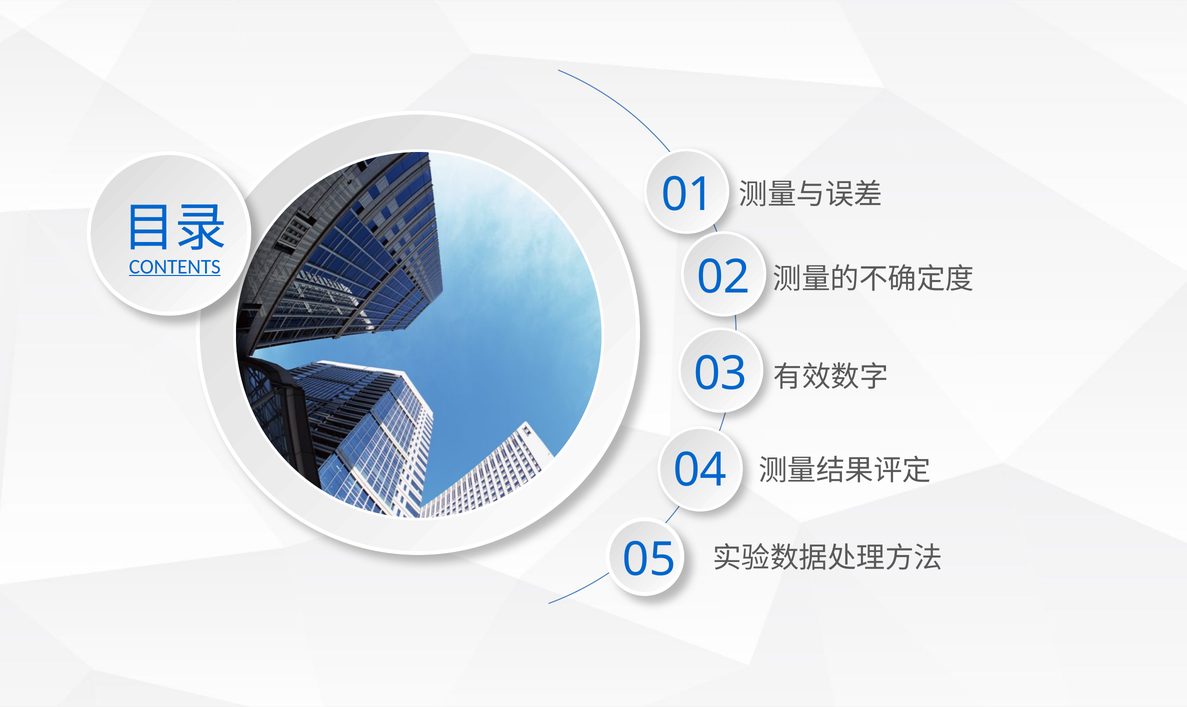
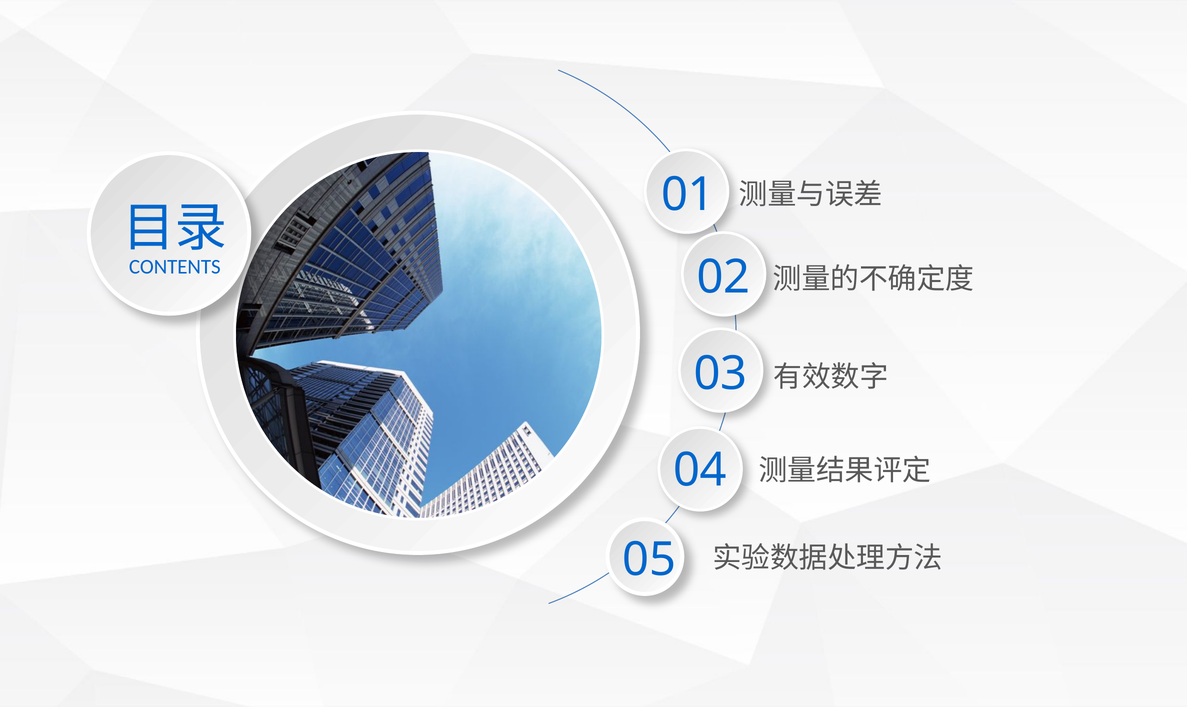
CONTENTS underline: present -> none (175, 266)
